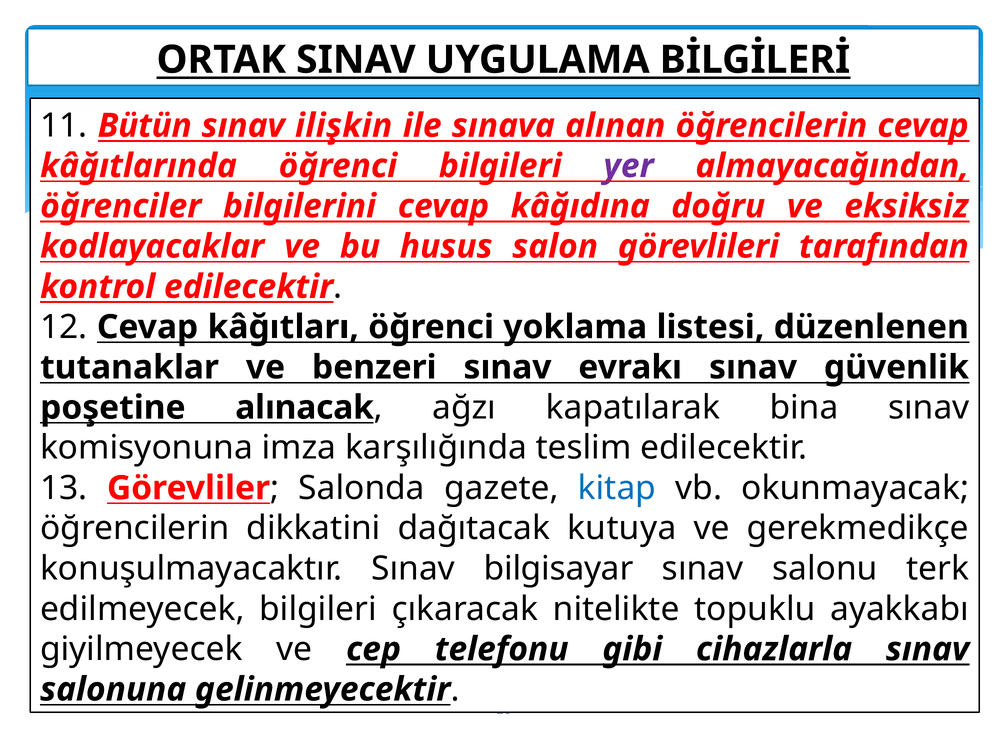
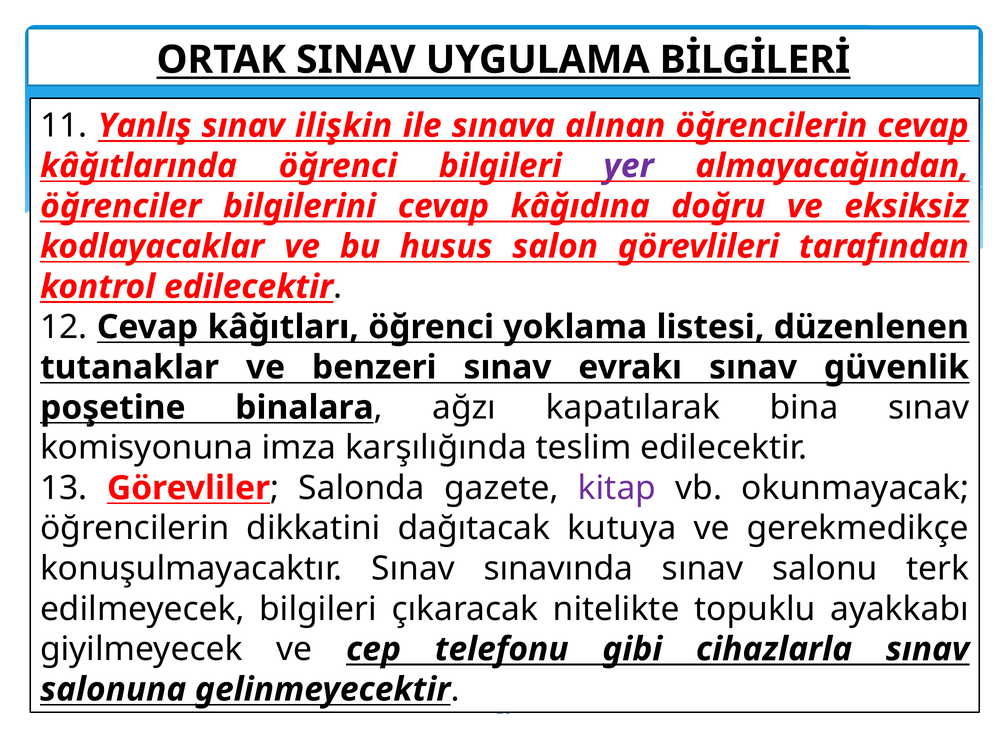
Bütün: Bütün -> Yanlış (145, 126)
alınacak: alınacak -> binalara (304, 408)
kitap colour: blue -> purple (617, 488)
bilgisayar: bilgisayar -> sınavında (559, 569)
